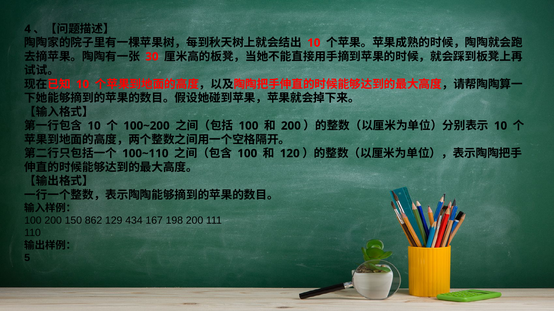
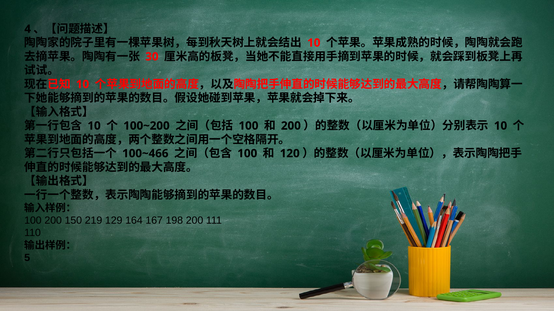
100~110: 100~110 -> 100~466 (145, 154)
862: 862 -> 219 (94, 221)
434: 434 -> 164 (134, 221)
